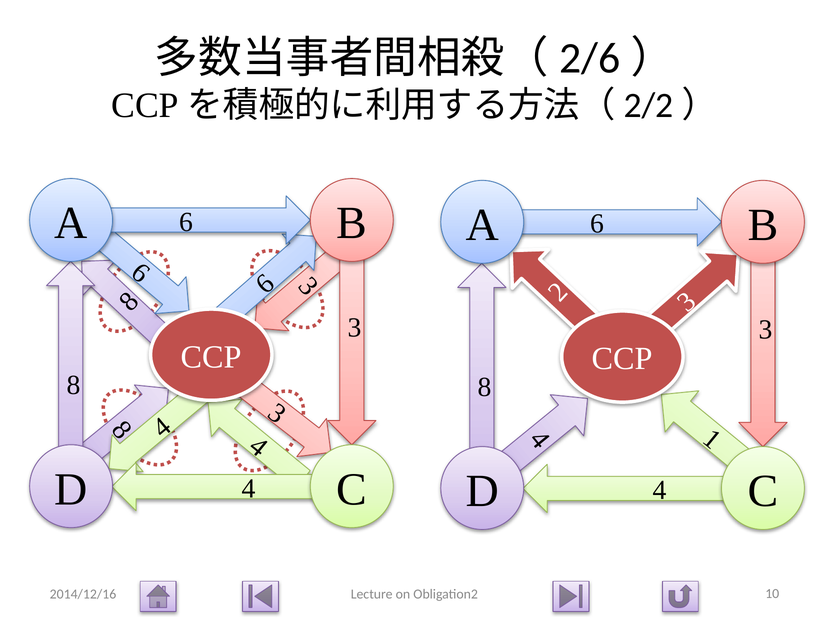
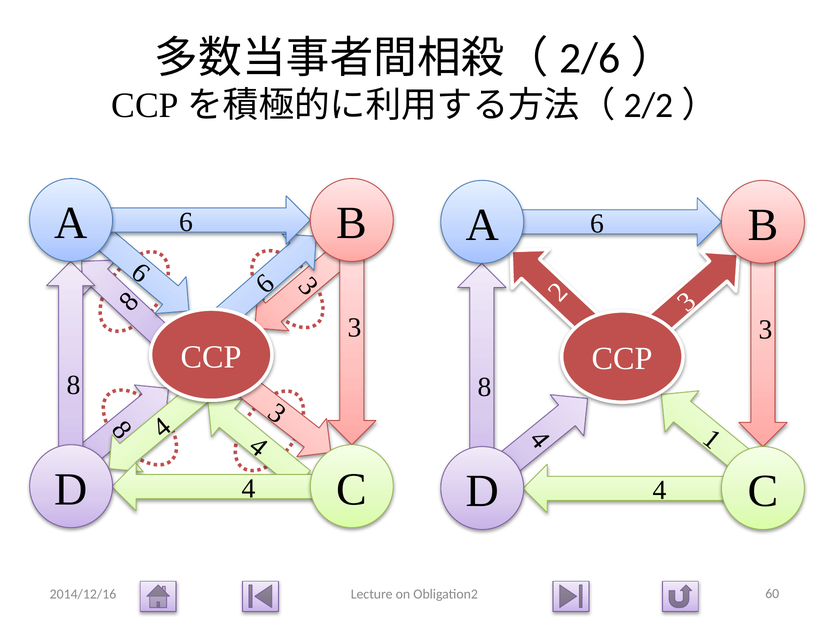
10: 10 -> 60 (772, 594)
